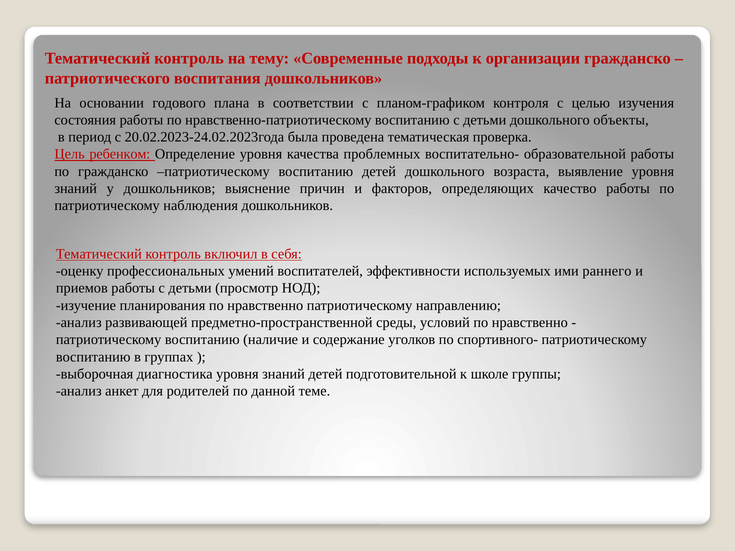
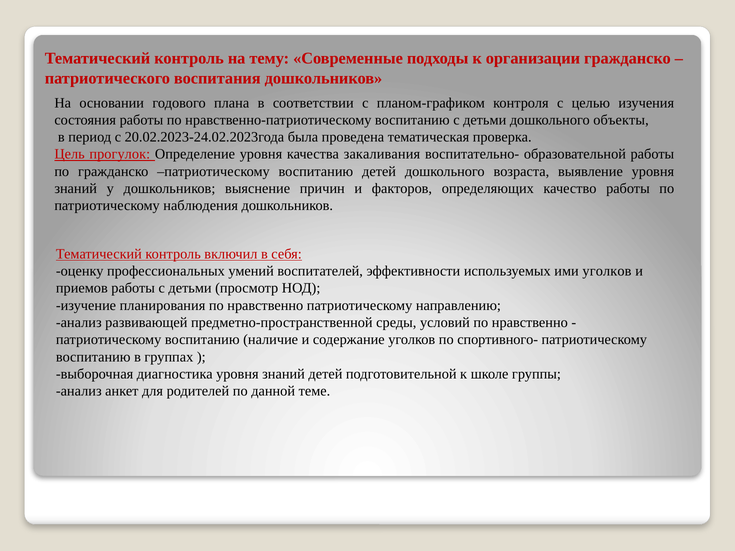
ребенком: ребенком -> прогулок (120, 154)
проблемных: проблемных -> закаливания (382, 154)
ими раннего: раннего -> уголков (607, 271)
